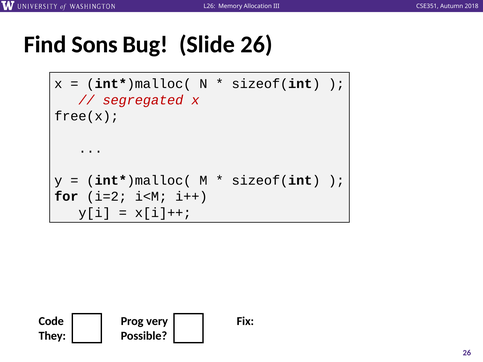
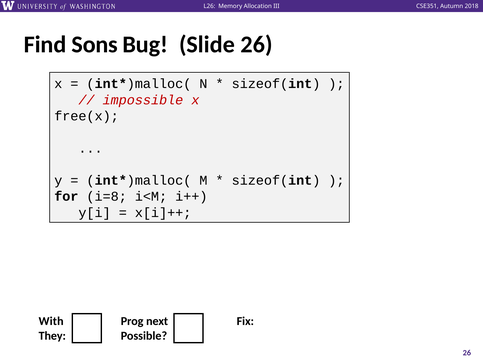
segregated: segregated -> impossible (143, 100)
i=2: i=2 -> i=8 (107, 197)
Code: Code -> With (51, 321)
very: very -> next (157, 321)
